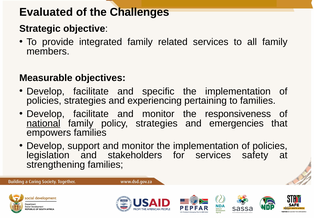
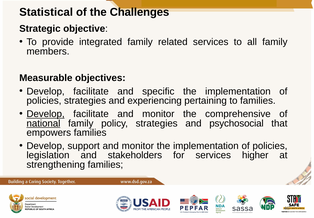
Evaluated: Evaluated -> Statistical (46, 12)
Develop underline: none -> present (46, 114)
responsiveness: responsiveness -> comprehensive (238, 114)
emergencies: emergencies -> psychosocial (236, 123)
safety: safety -> higher (255, 155)
